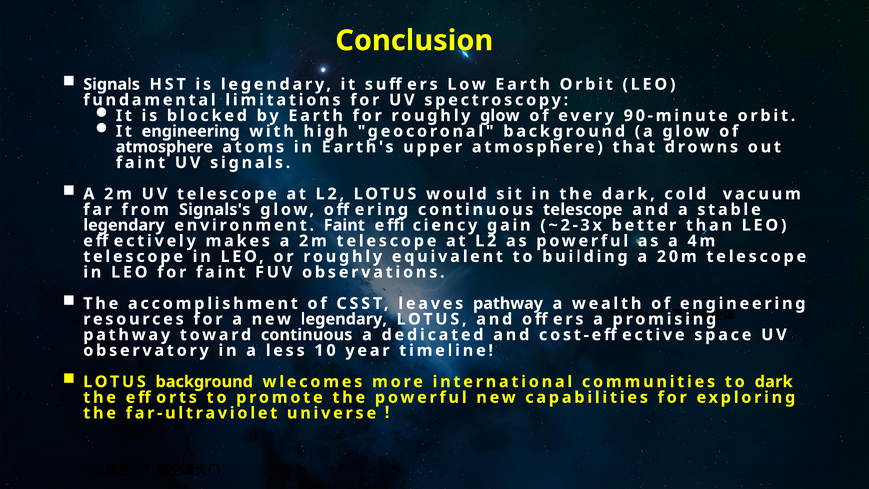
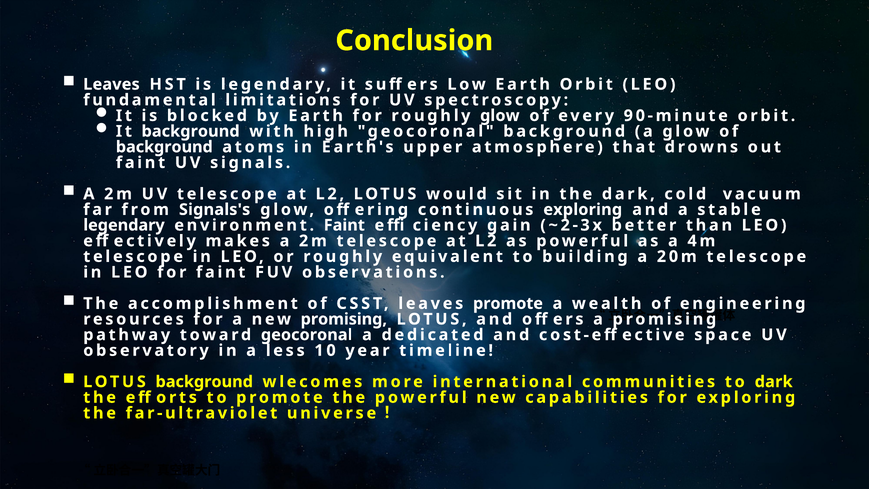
Signals: Signals -> Leaves (111, 84)
It engineering: engineering -> background (191, 131)
atmosphere: atmosphere -> background (164, 147)
continuous telescope: telescope -> exploring (583, 209)
leaves pathway: pathway -> promote (508, 303)
new legendary: legendary -> promising (344, 319)
toward continuous: continuous -> geocoronal (307, 335)
